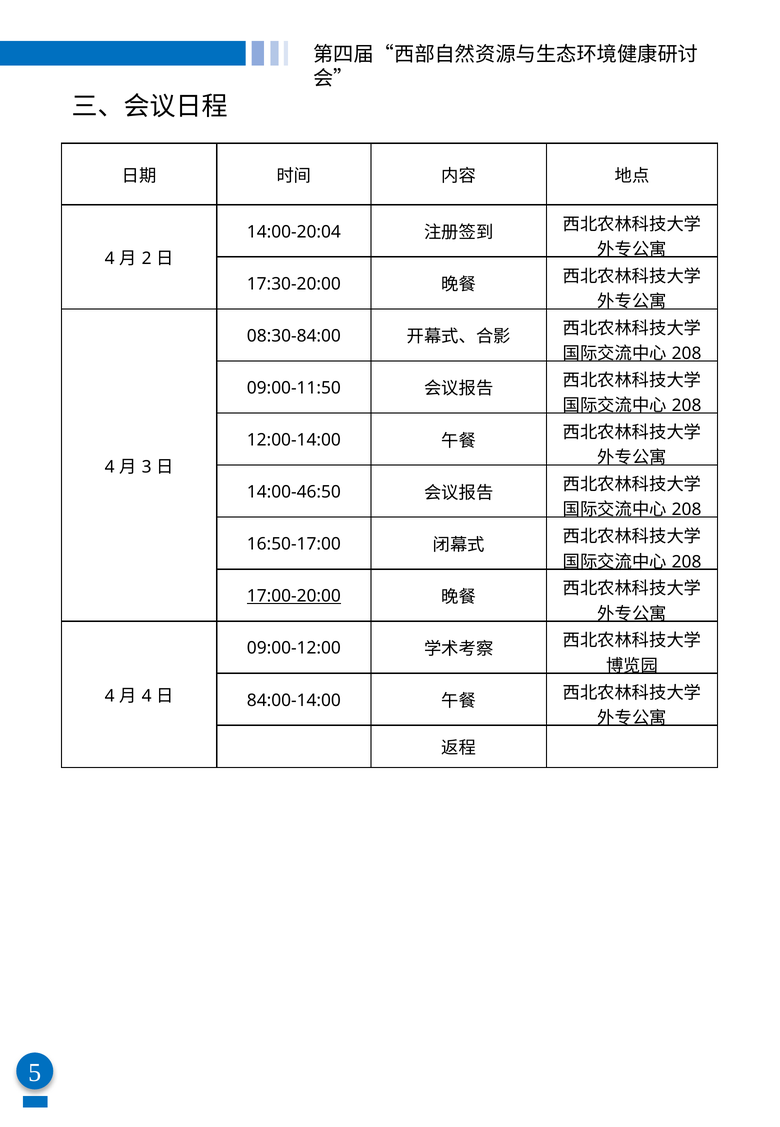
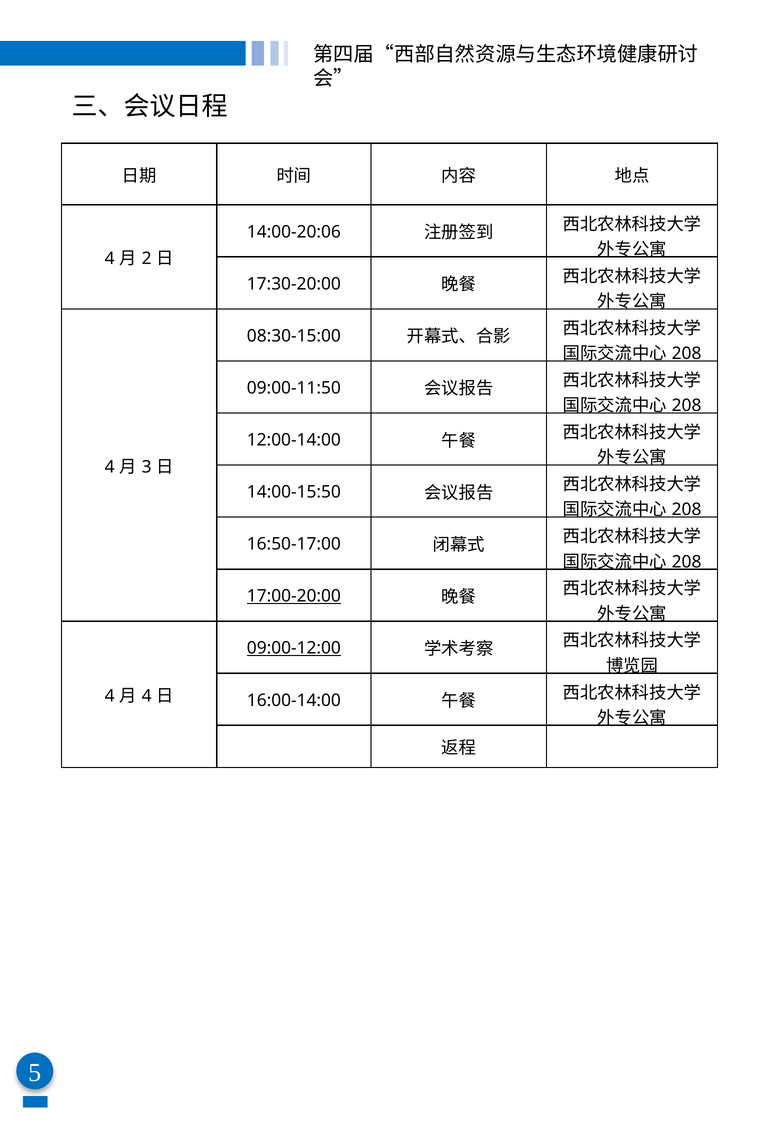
14:00-20:04: 14:00-20:04 -> 14:00-20:06 (294, 232)
08:30-84:00: 08:30-84:00 -> 08:30-15:00 (294, 336)
14:00-46:50: 14:00-46:50 -> 14:00-15:50 (294, 492)
09:00-12:00 underline: none -> present (294, 648)
84:00-14:00: 84:00-14:00 -> 16:00-14:00 (294, 700)
